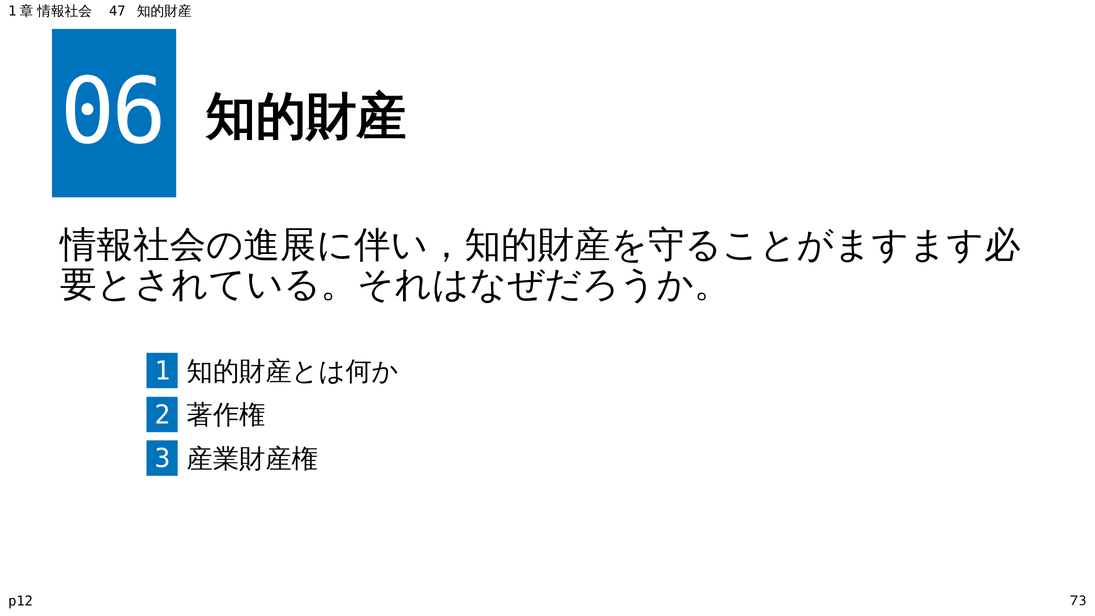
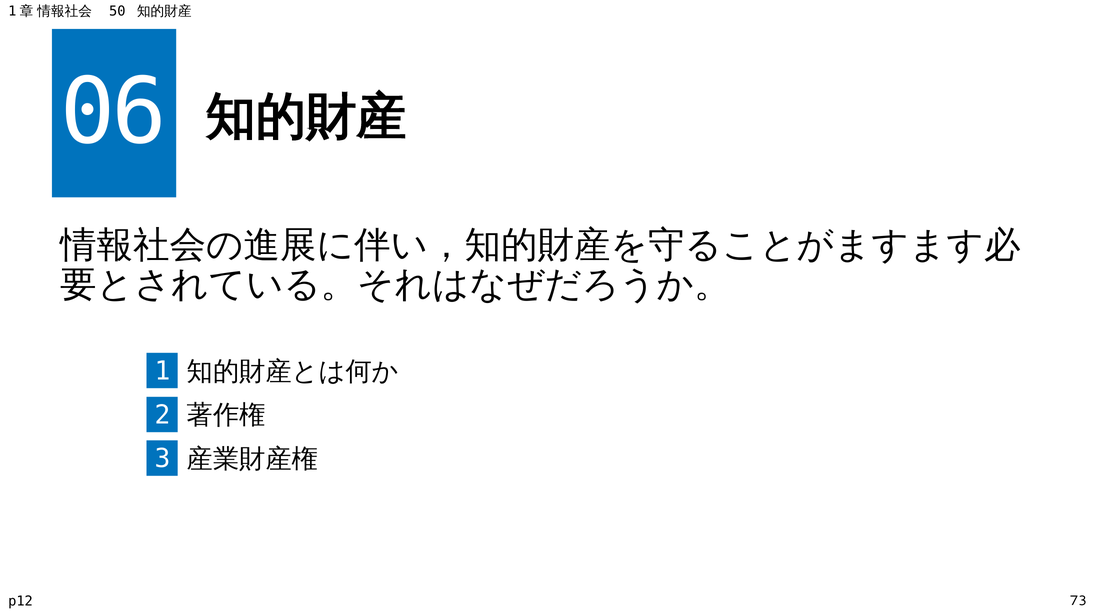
47: 47 -> 50 (117, 11)
